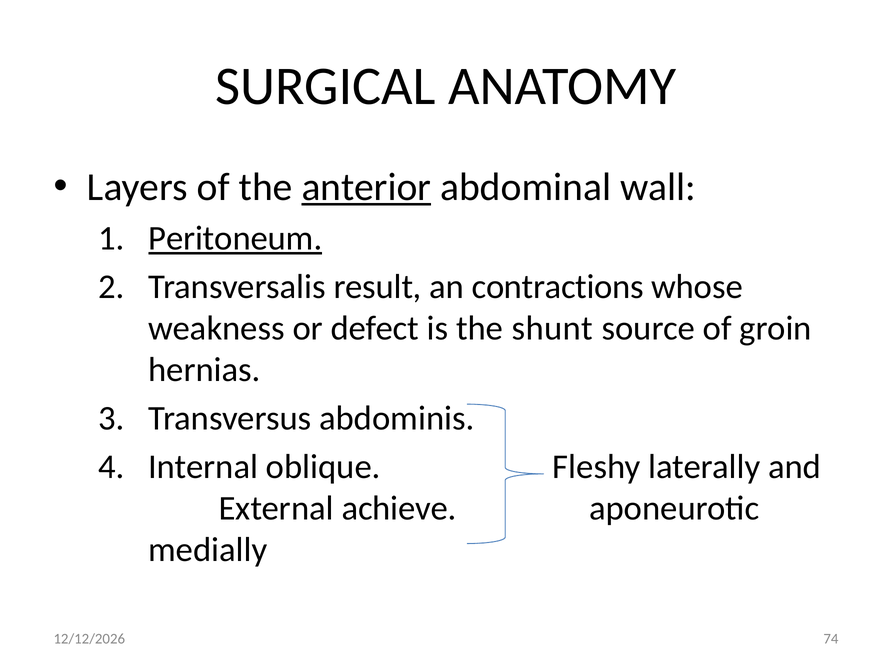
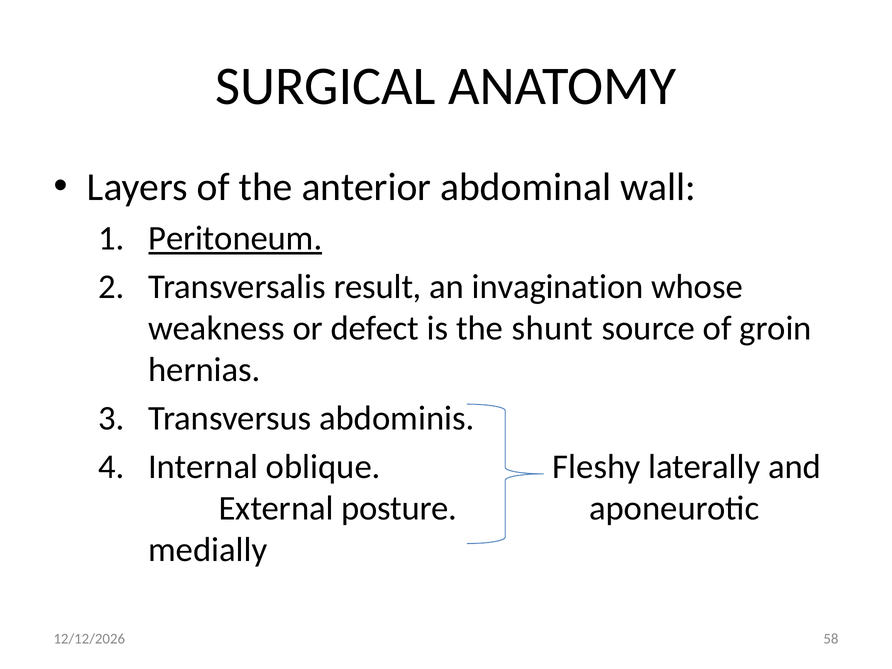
anterior underline: present -> none (366, 187)
contractions: contractions -> invagination (558, 287)
achieve: achieve -> posture (399, 508)
74: 74 -> 58 (831, 639)
